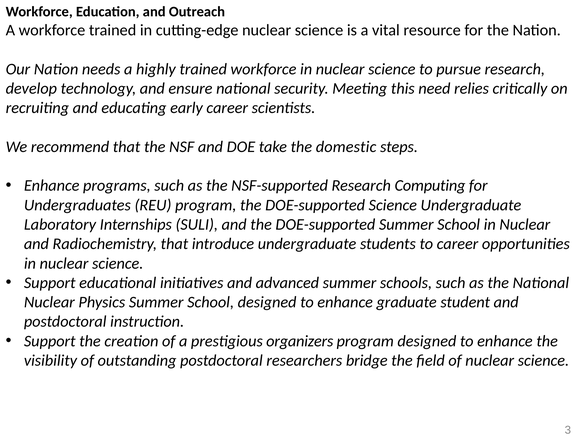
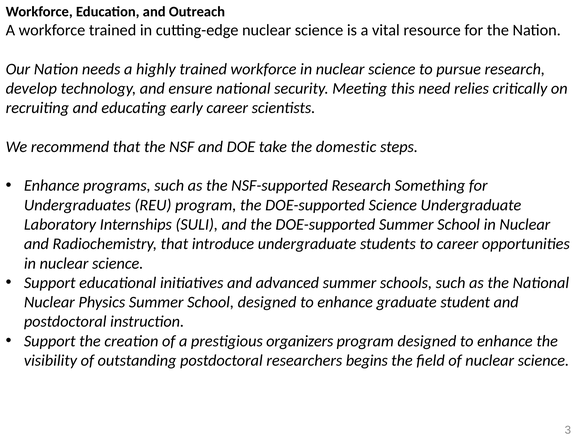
Computing: Computing -> Something (430, 186)
bridge: bridge -> begins (367, 361)
